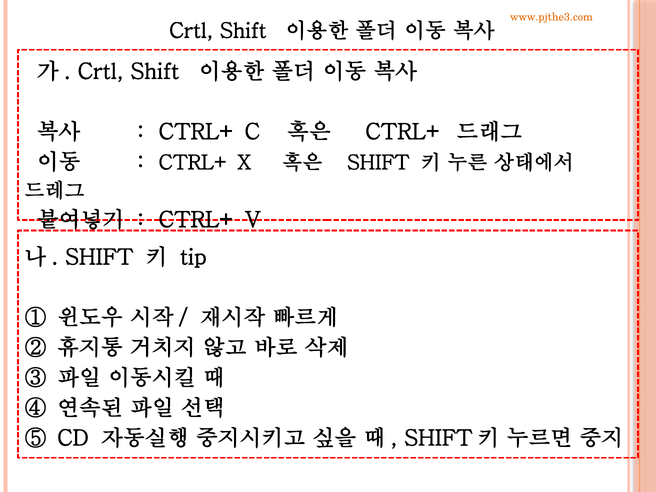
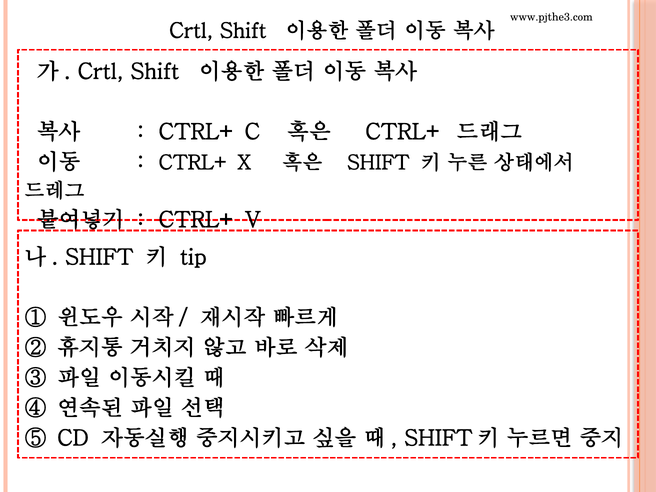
www.pjthe3.com colour: orange -> black (551, 17)
